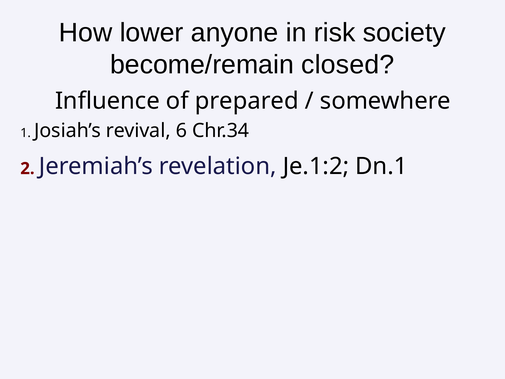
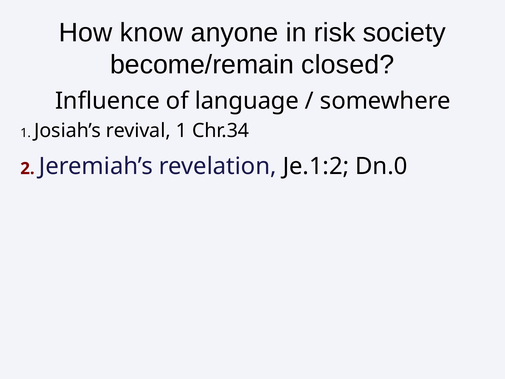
lower: lower -> know (151, 33)
prepared: prepared -> language (247, 101)
revival 6: 6 -> 1 (181, 131)
Dn.1: Dn.1 -> Dn.0 (381, 166)
